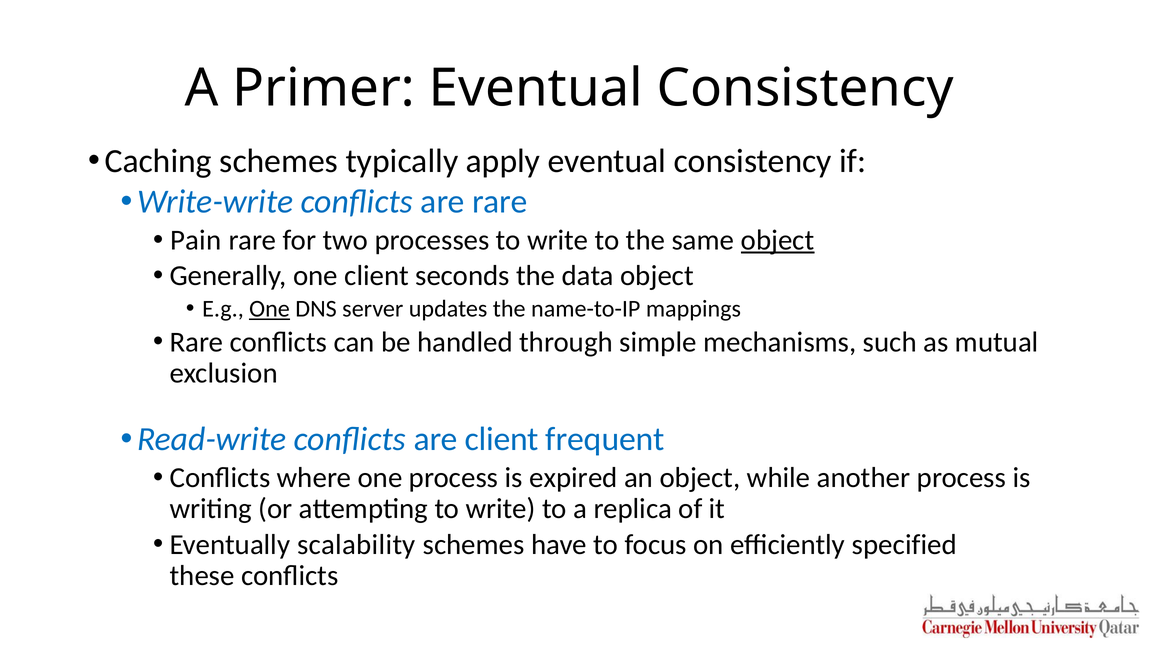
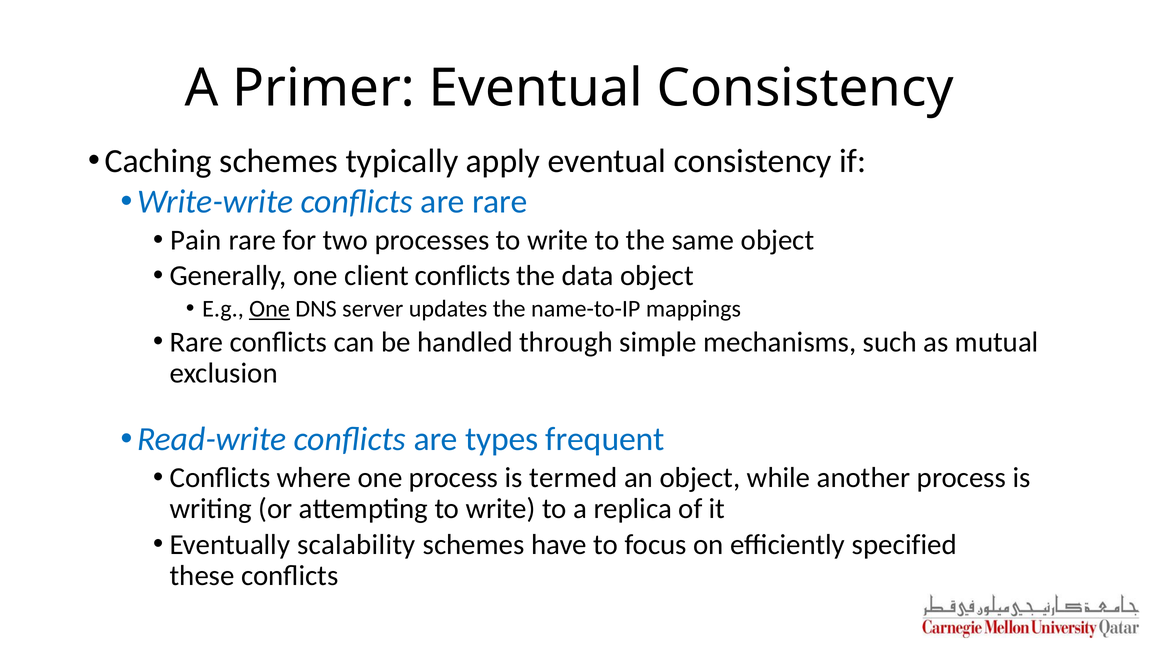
object underline: present -> none (778, 240)
client seconds: seconds -> conflicts (463, 276)
are client: client -> types (502, 439)
expired: expired -> termed (573, 478)
